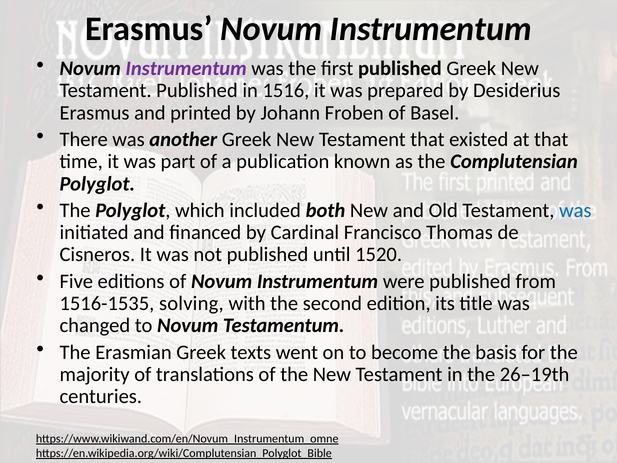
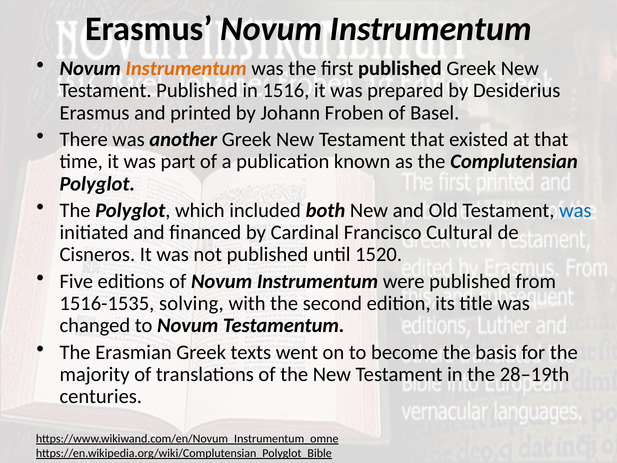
Instrumentum colour: purple -> orange (186, 68)
Thomas: Thomas -> Cultural (459, 232)
26–19th: 26–19th -> 28–19th (535, 374)
